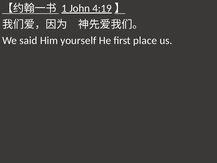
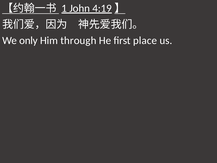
said: said -> only (28, 40)
yourself: yourself -> through (78, 40)
